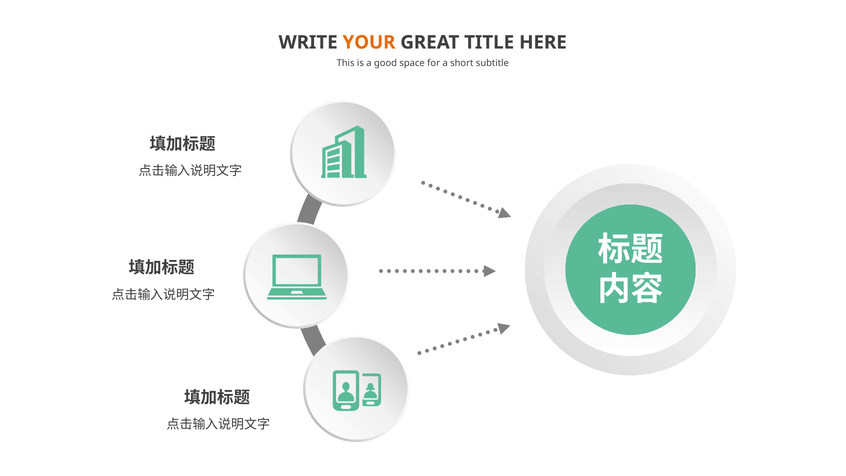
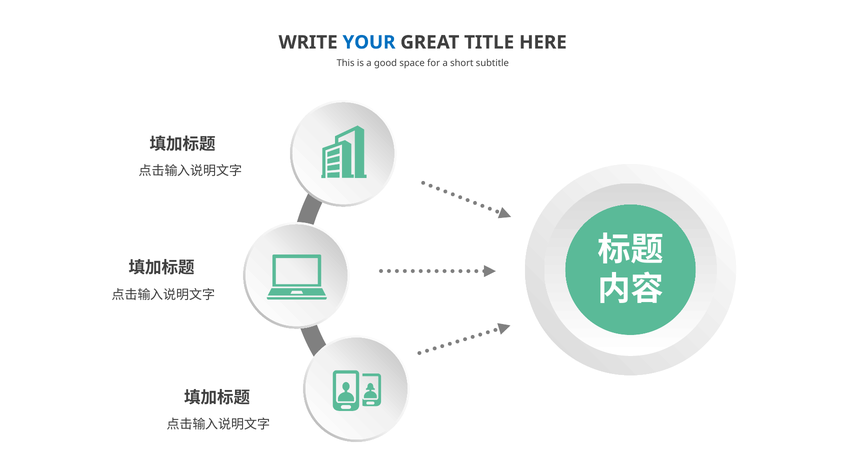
YOUR colour: orange -> blue (369, 42)
